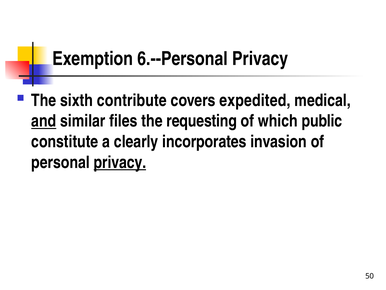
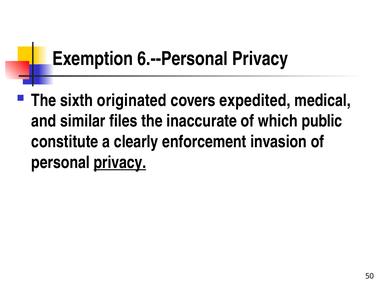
contribute: contribute -> originated (132, 100)
and underline: present -> none (44, 121)
requesting: requesting -> inaccurate (202, 121)
incorporates: incorporates -> enforcement (204, 141)
